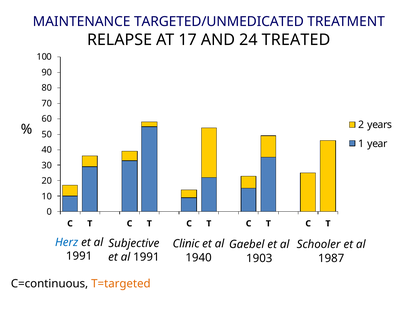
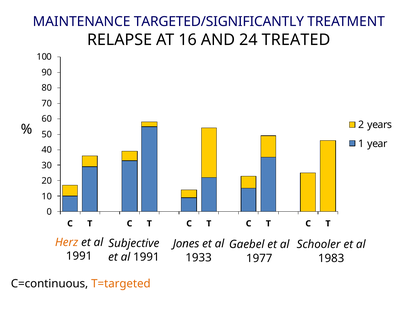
TARGETED/UNMEDICATED: TARGETED/UNMEDICATED -> TARGETED/SIGNIFICANTLY (219, 22)
17: 17 -> 16 (188, 40)
Herz colour: blue -> orange (67, 242)
Clinic: Clinic -> Jones (186, 244)
1940: 1940 -> 1933 (199, 257)
1903: 1903 -> 1977 (259, 258)
1987: 1987 -> 1983 (331, 258)
